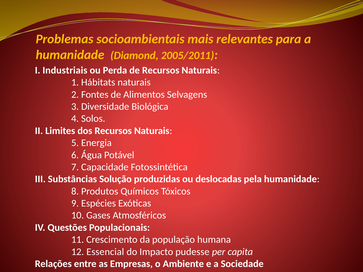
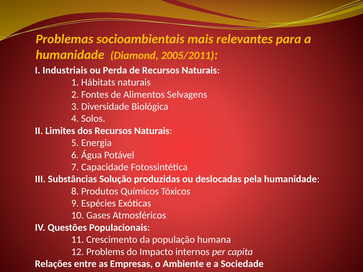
Essencial: Essencial -> Problems (105, 252)
pudesse: pudesse -> internos (192, 252)
